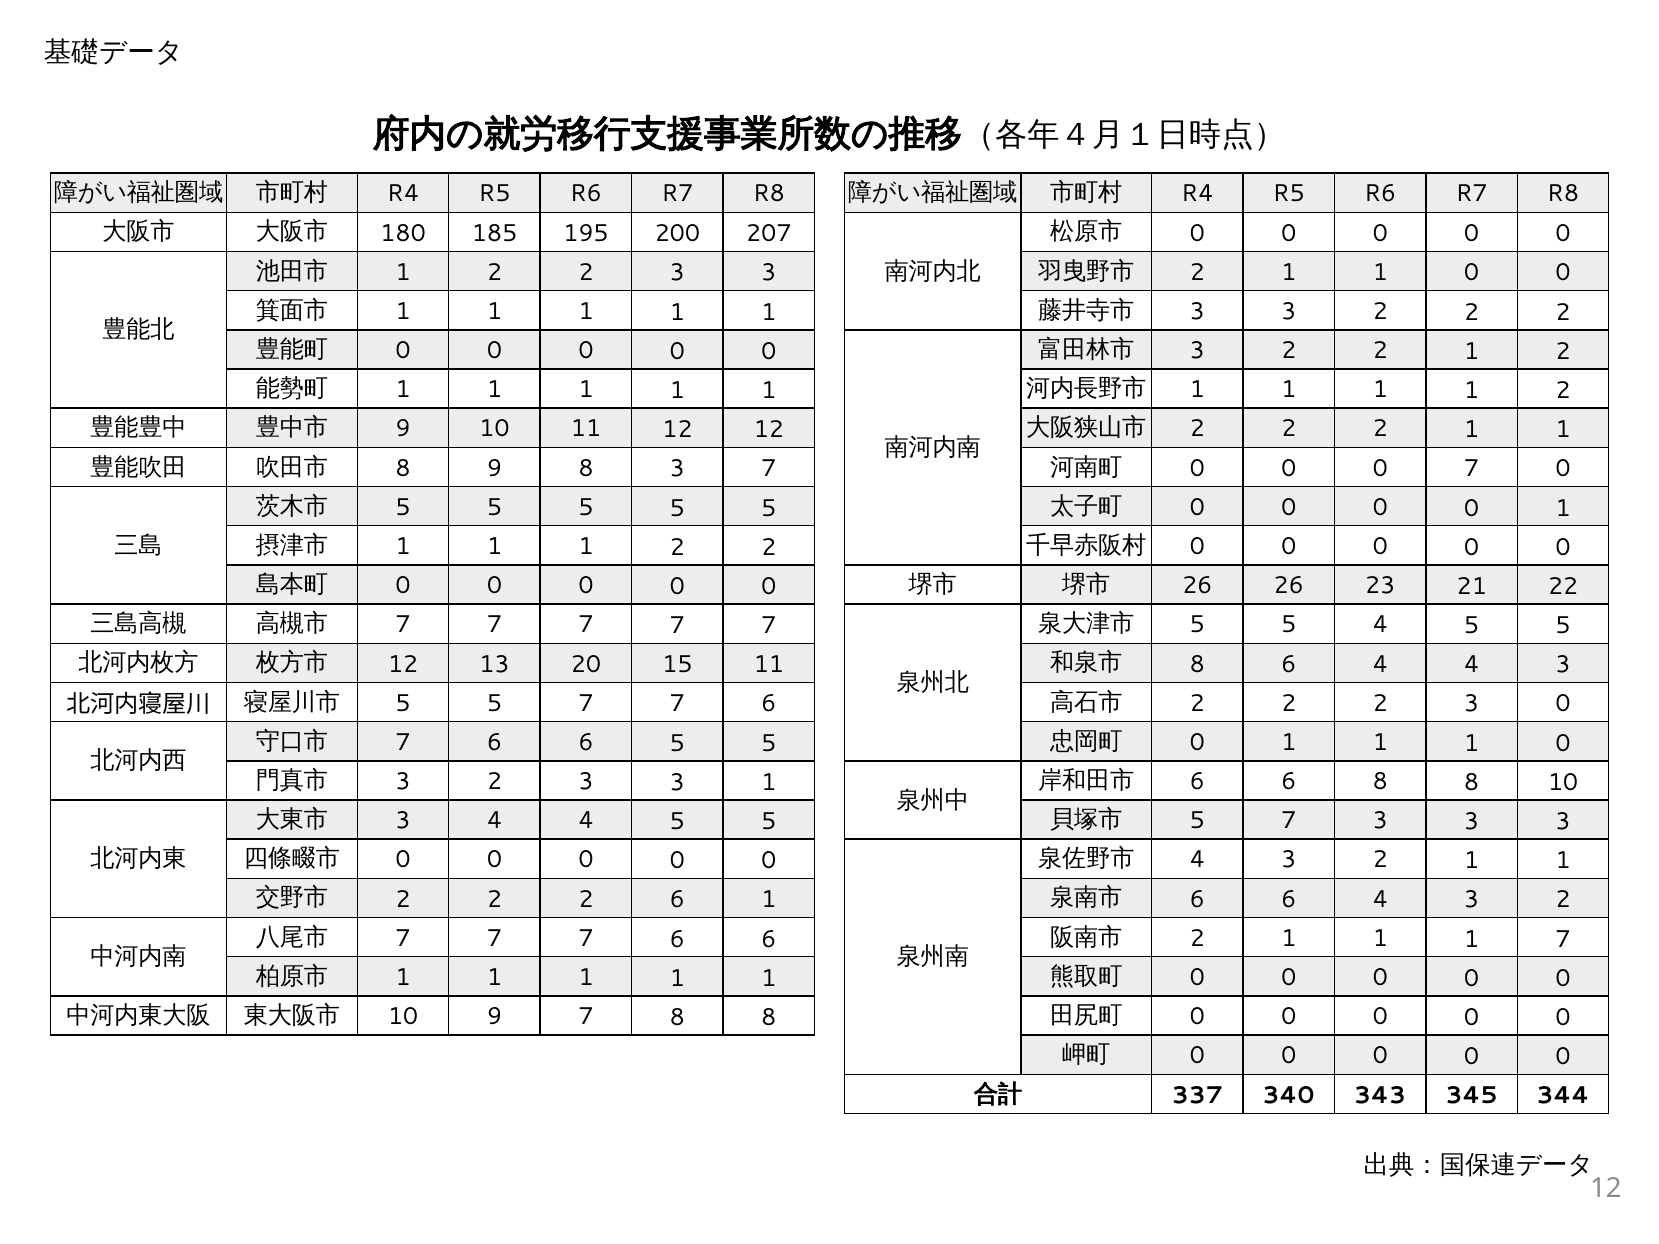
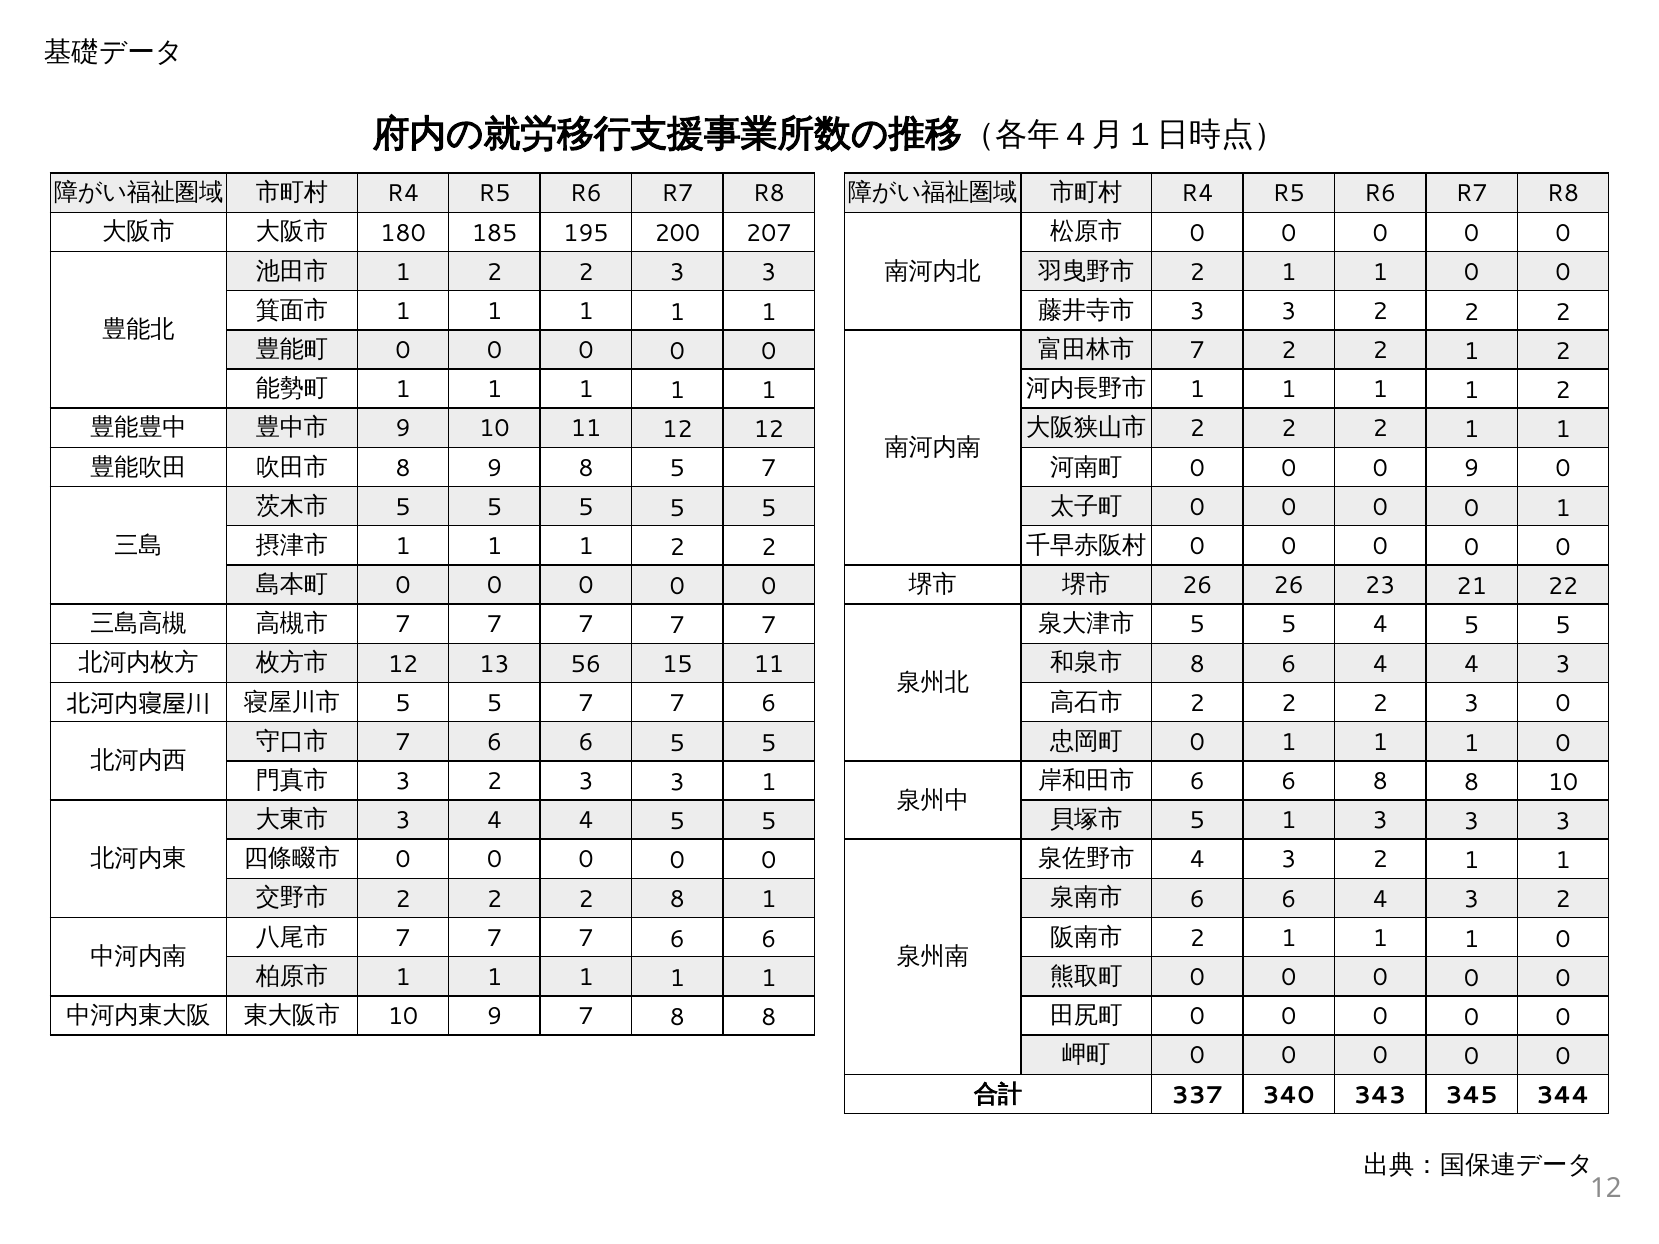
3: 3 -> 7 (1197, 351)
8 3: 3 -> 5 (677, 469)
0 7: 7 -> 9 (1472, 469)
20: 20 -> 56 (586, 664)
7: 7 -> 1 (1289, 821)
2 6: 6 -> 8 (677, 900)
7: 7 -> 0 (1563, 939)
